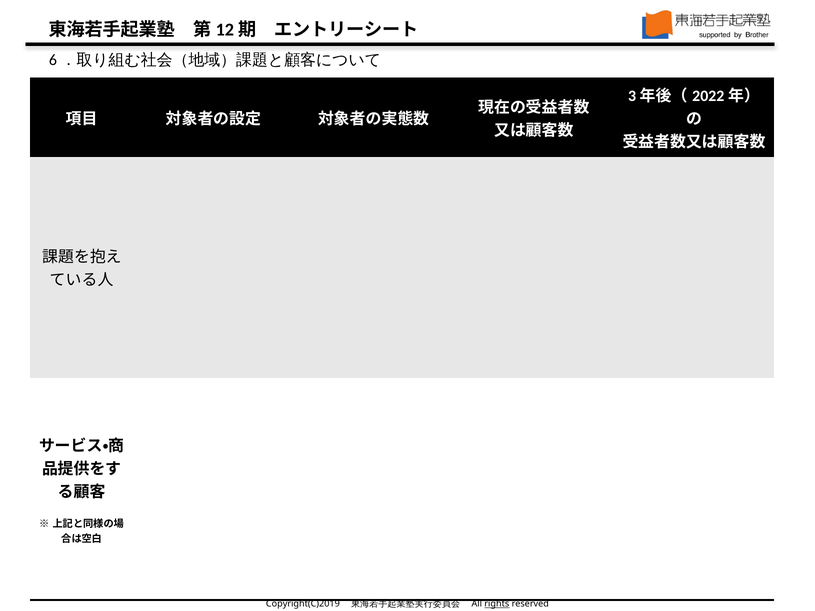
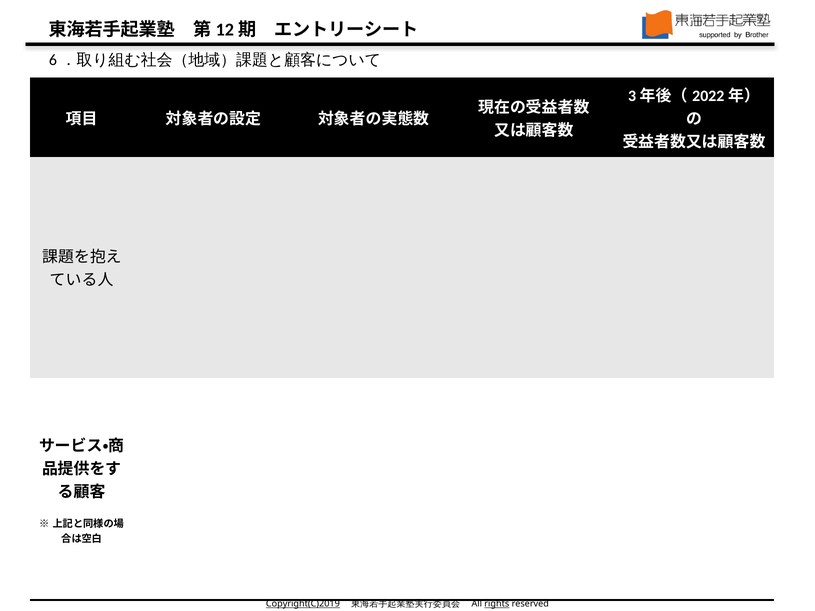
Copyright(C)2019 underline: none -> present (303, 604)
